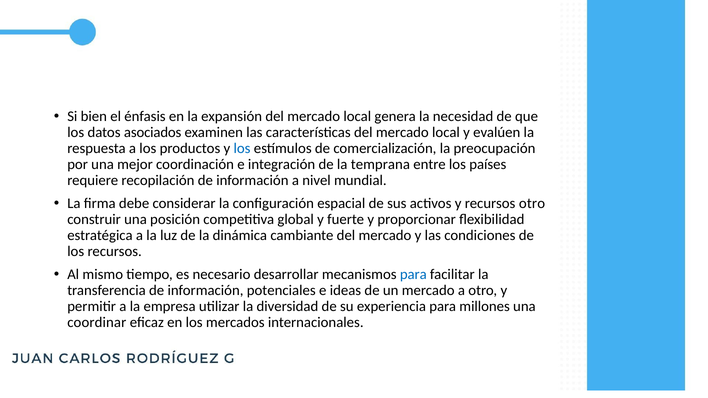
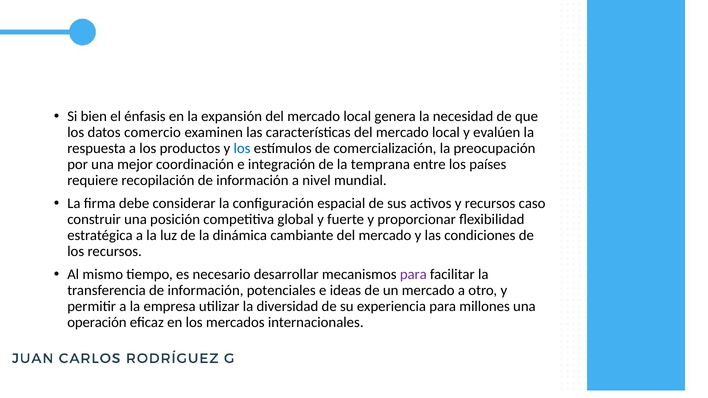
asociados: asociados -> comercio (153, 132)
recursos otro: otro -> caso (532, 204)
para colour: blue -> purple (413, 275)
coordinar: coordinar -> operación (97, 322)
